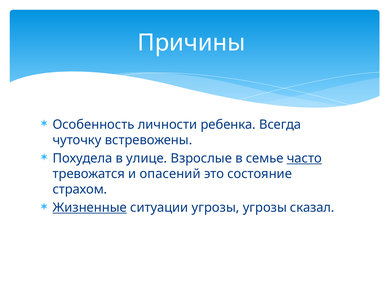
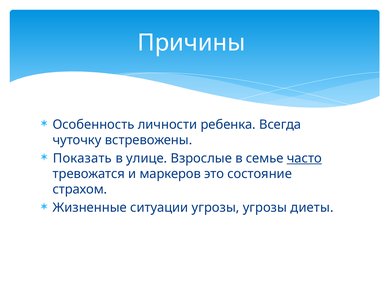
Похудела: Похудела -> Показать (82, 158)
опасений: опасений -> маркеров (170, 174)
Жизненные underline: present -> none (90, 207)
сказал: сказал -> диеты (312, 207)
